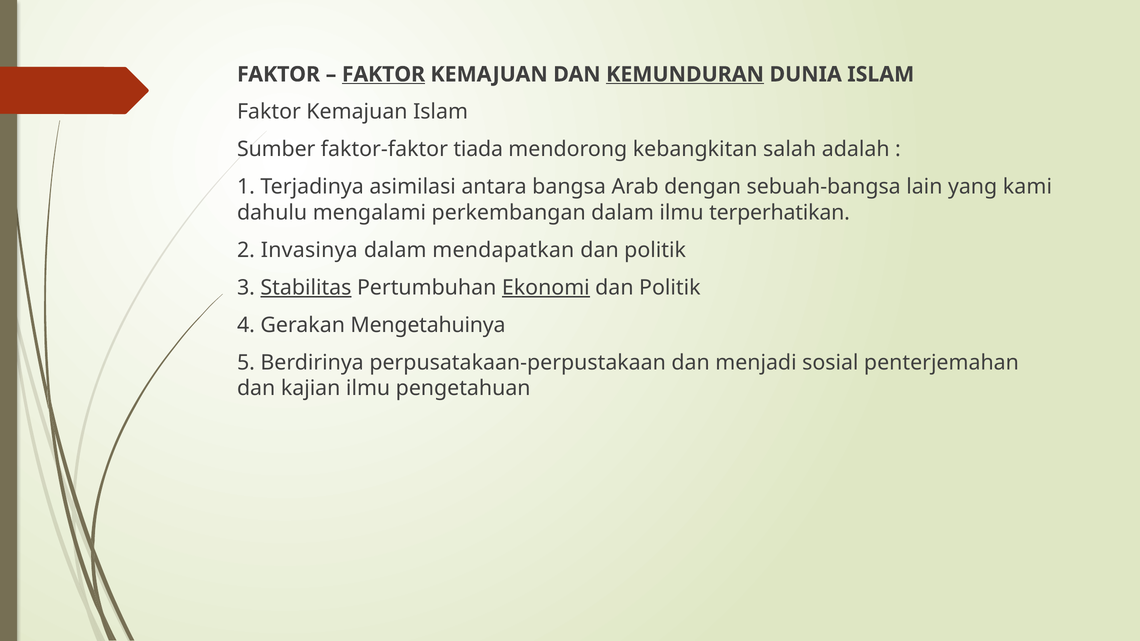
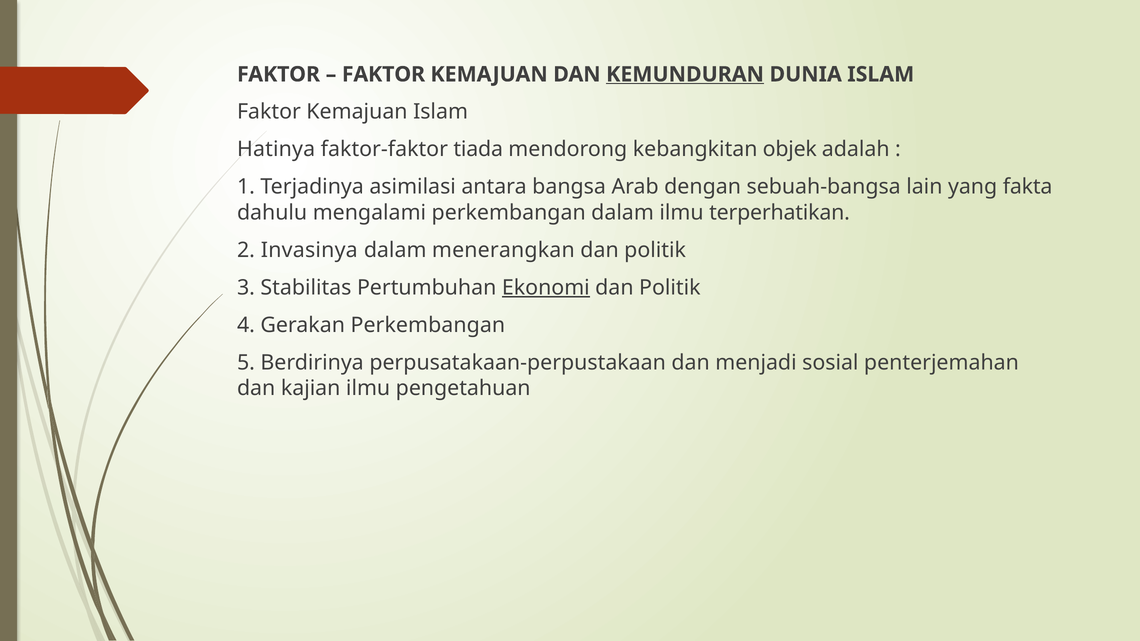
FAKTOR underline: present -> none (383, 74)
Sumber: Sumber -> Hatinya (276, 149)
salah: salah -> objek (790, 149)
kami: kami -> fakta (1028, 187)
mendapatkan: mendapatkan -> menerangkan (503, 250)
Stabilitas underline: present -> none (306, 288)
Gerakan Mengetahuinya: Mengetahuinya -> Perkembangan (428, 325)
